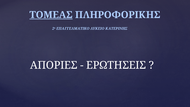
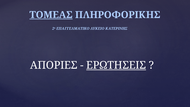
ΕΡΩΤΗΣΕΙΣ underline: none -> present (116, 65)
